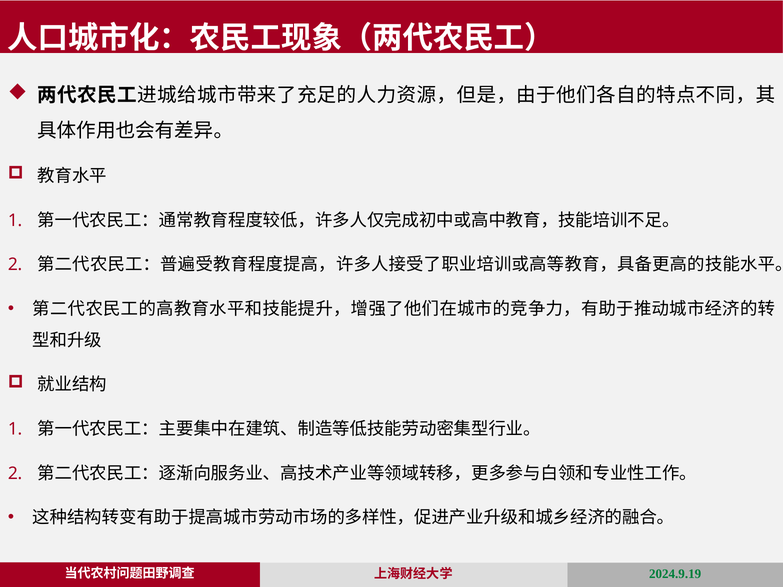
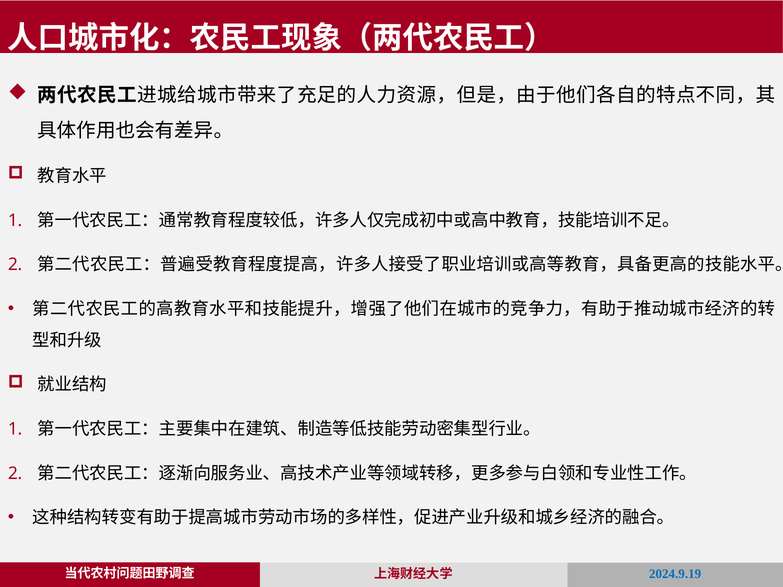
2024.9.19 colour: green -> blue (675, 574)
